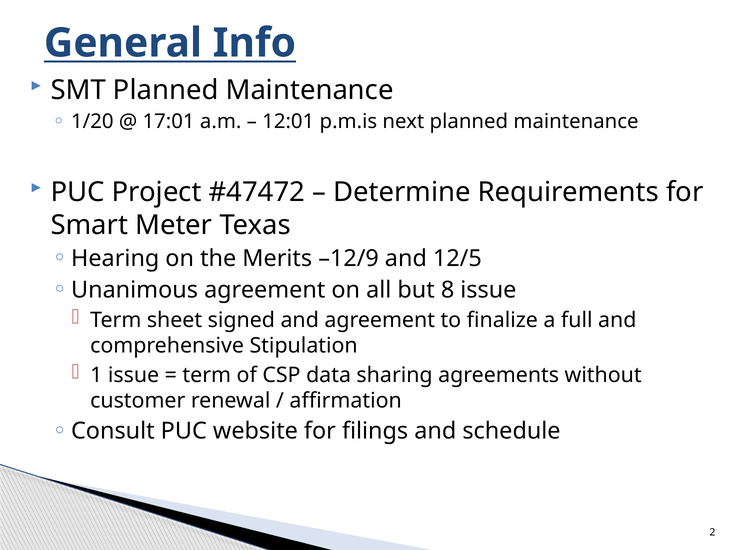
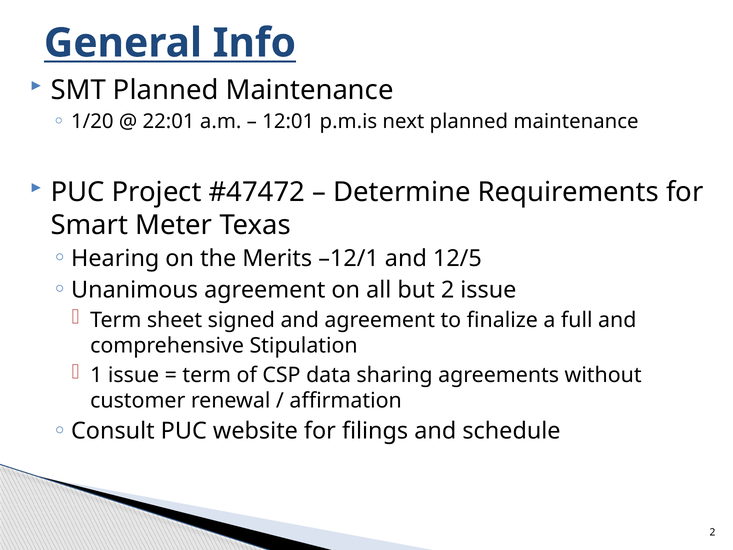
17:01: 17:01 -> 22:01 (169, 121)
–12/9: –12/9 -> –12/1 (349, 258)
but 8: 8 -> 2 (448, 290)
